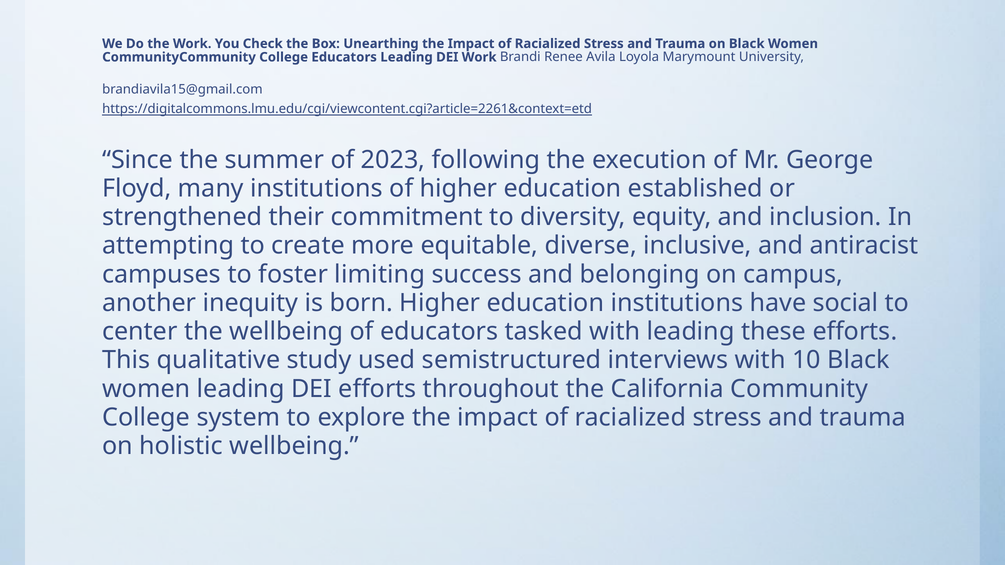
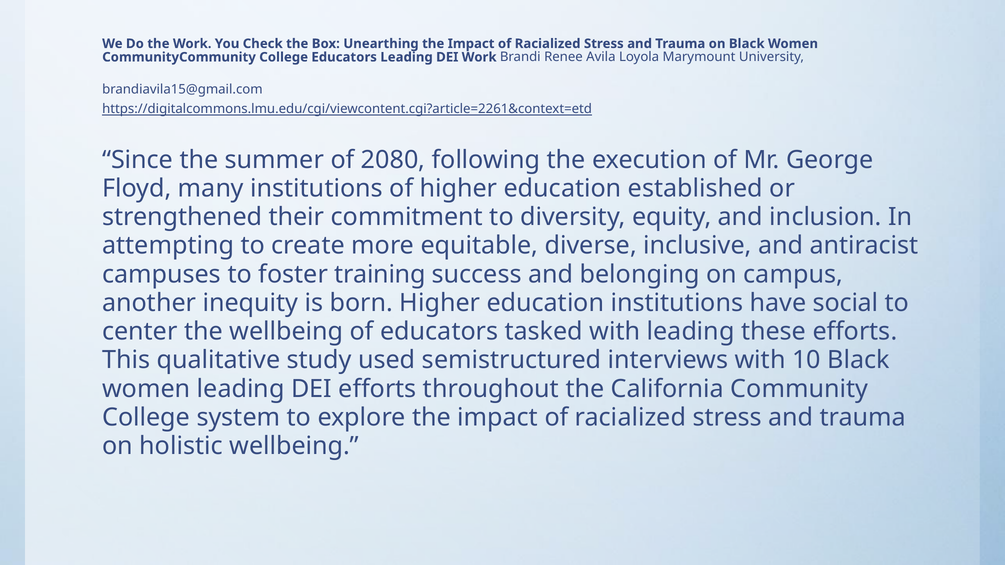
2023: 2023 -> 2080 (393, 160)
limiting: limiting -> training (380, 275)
